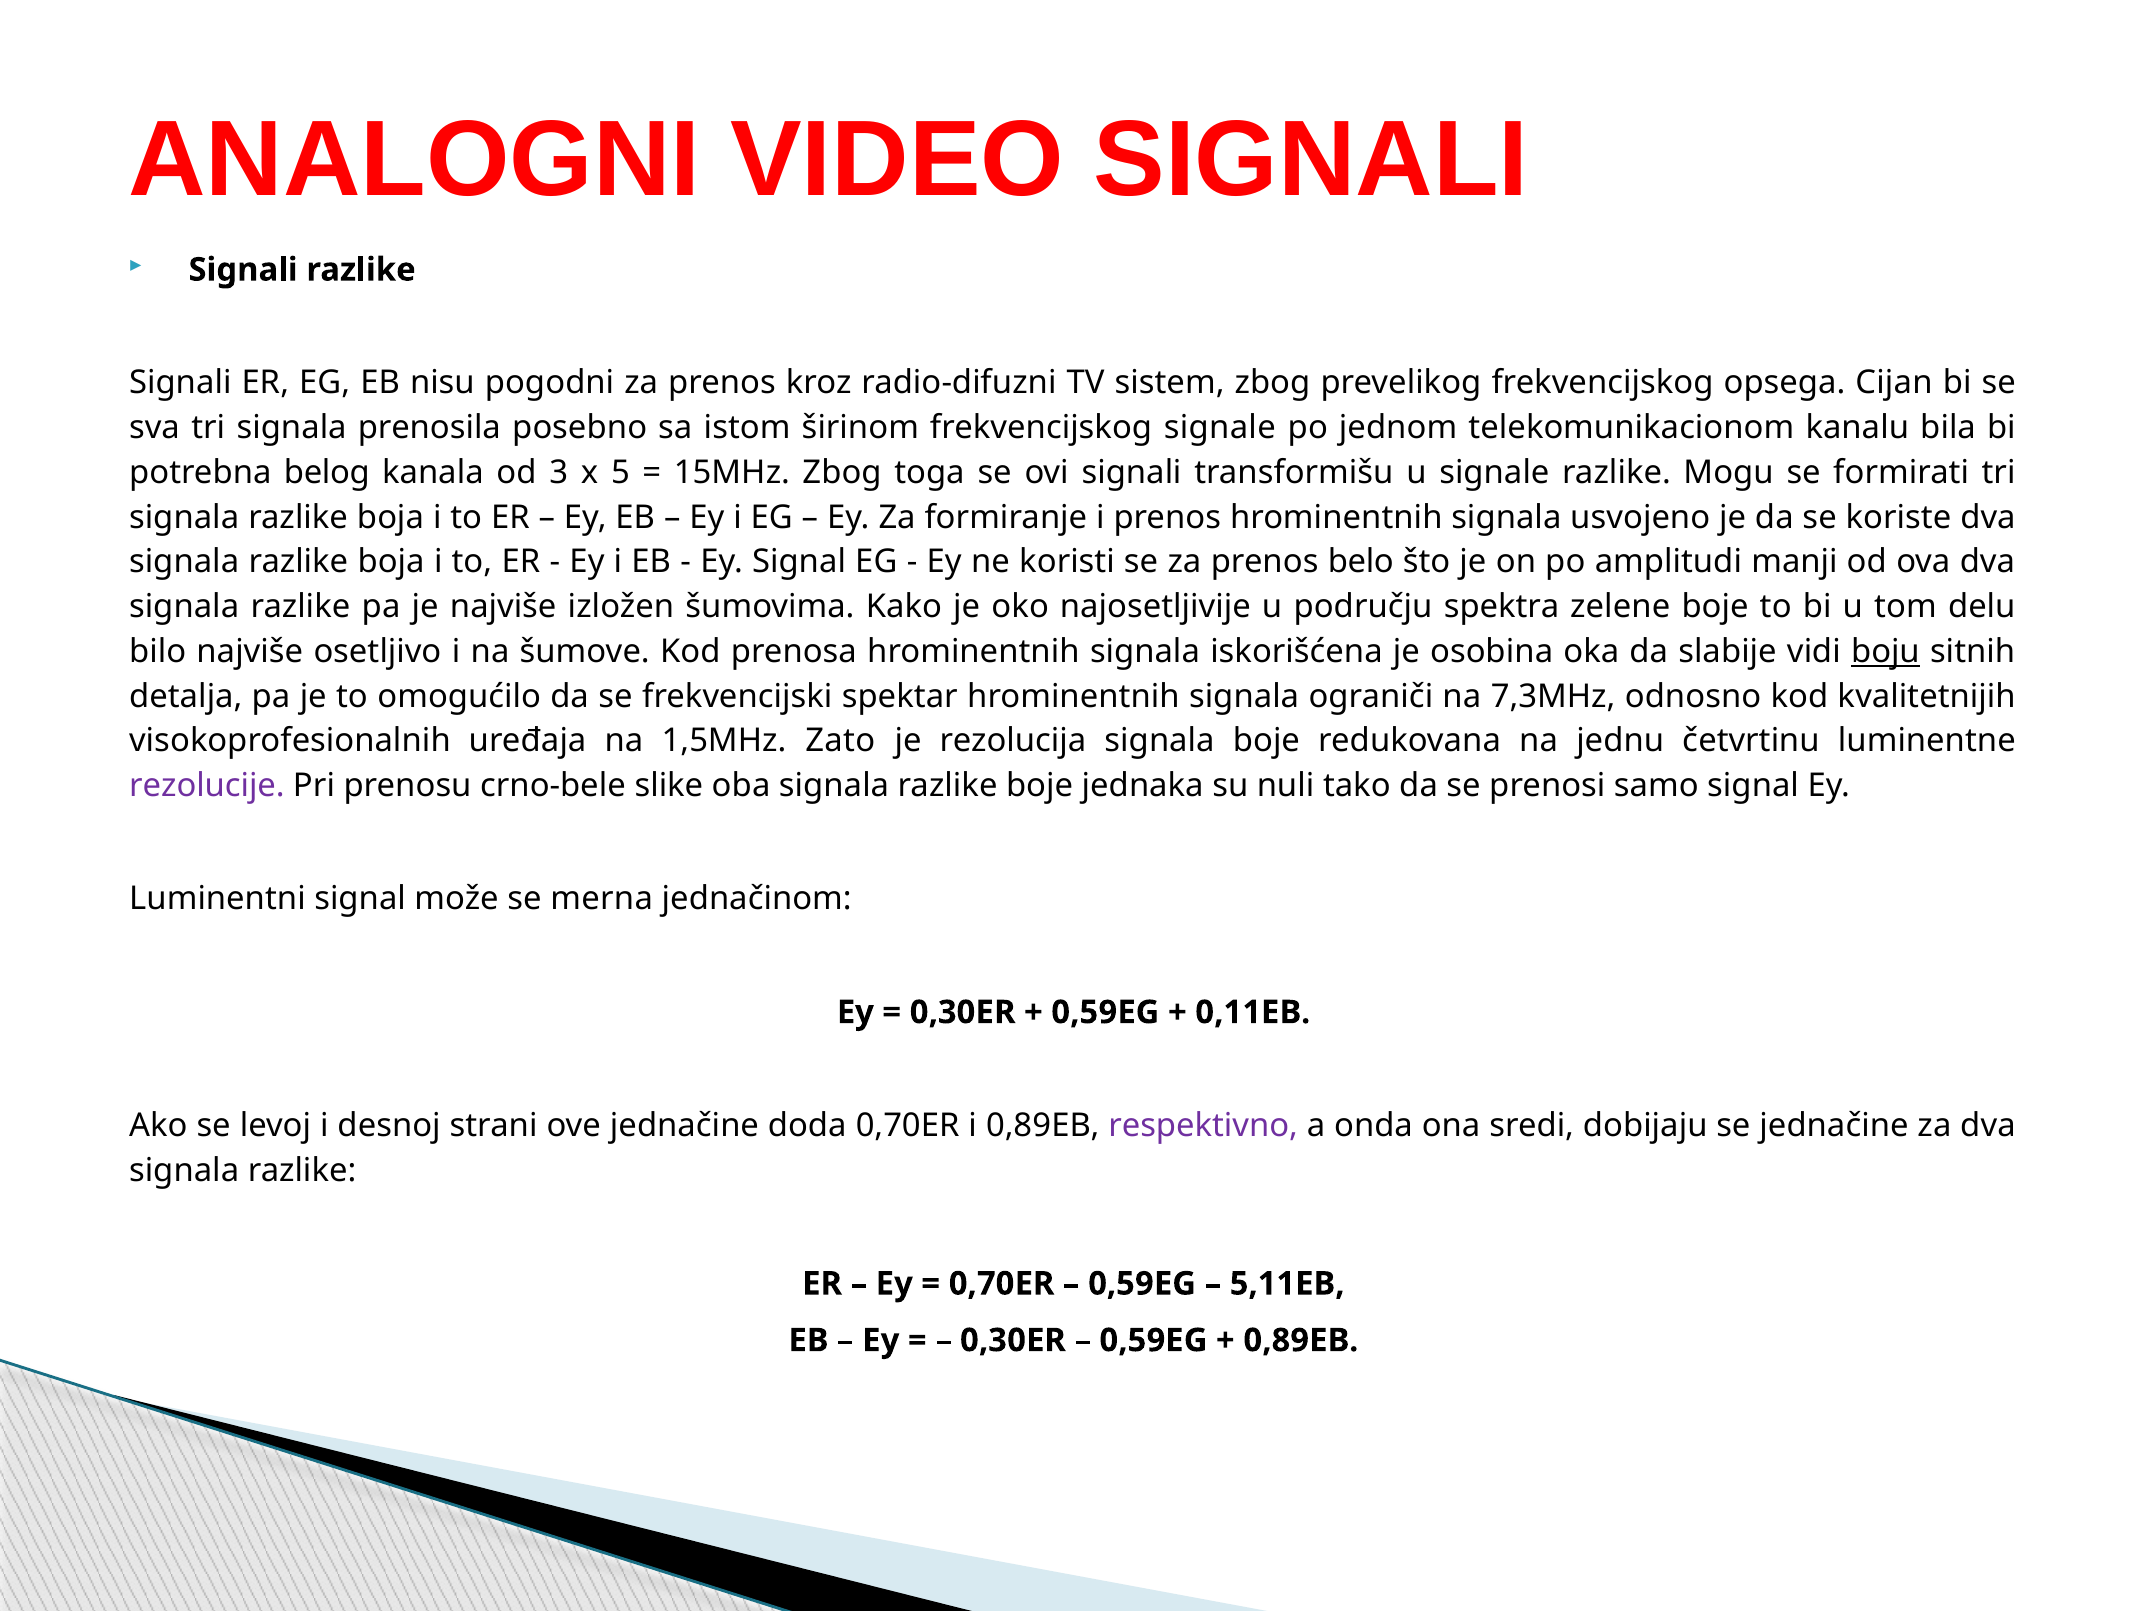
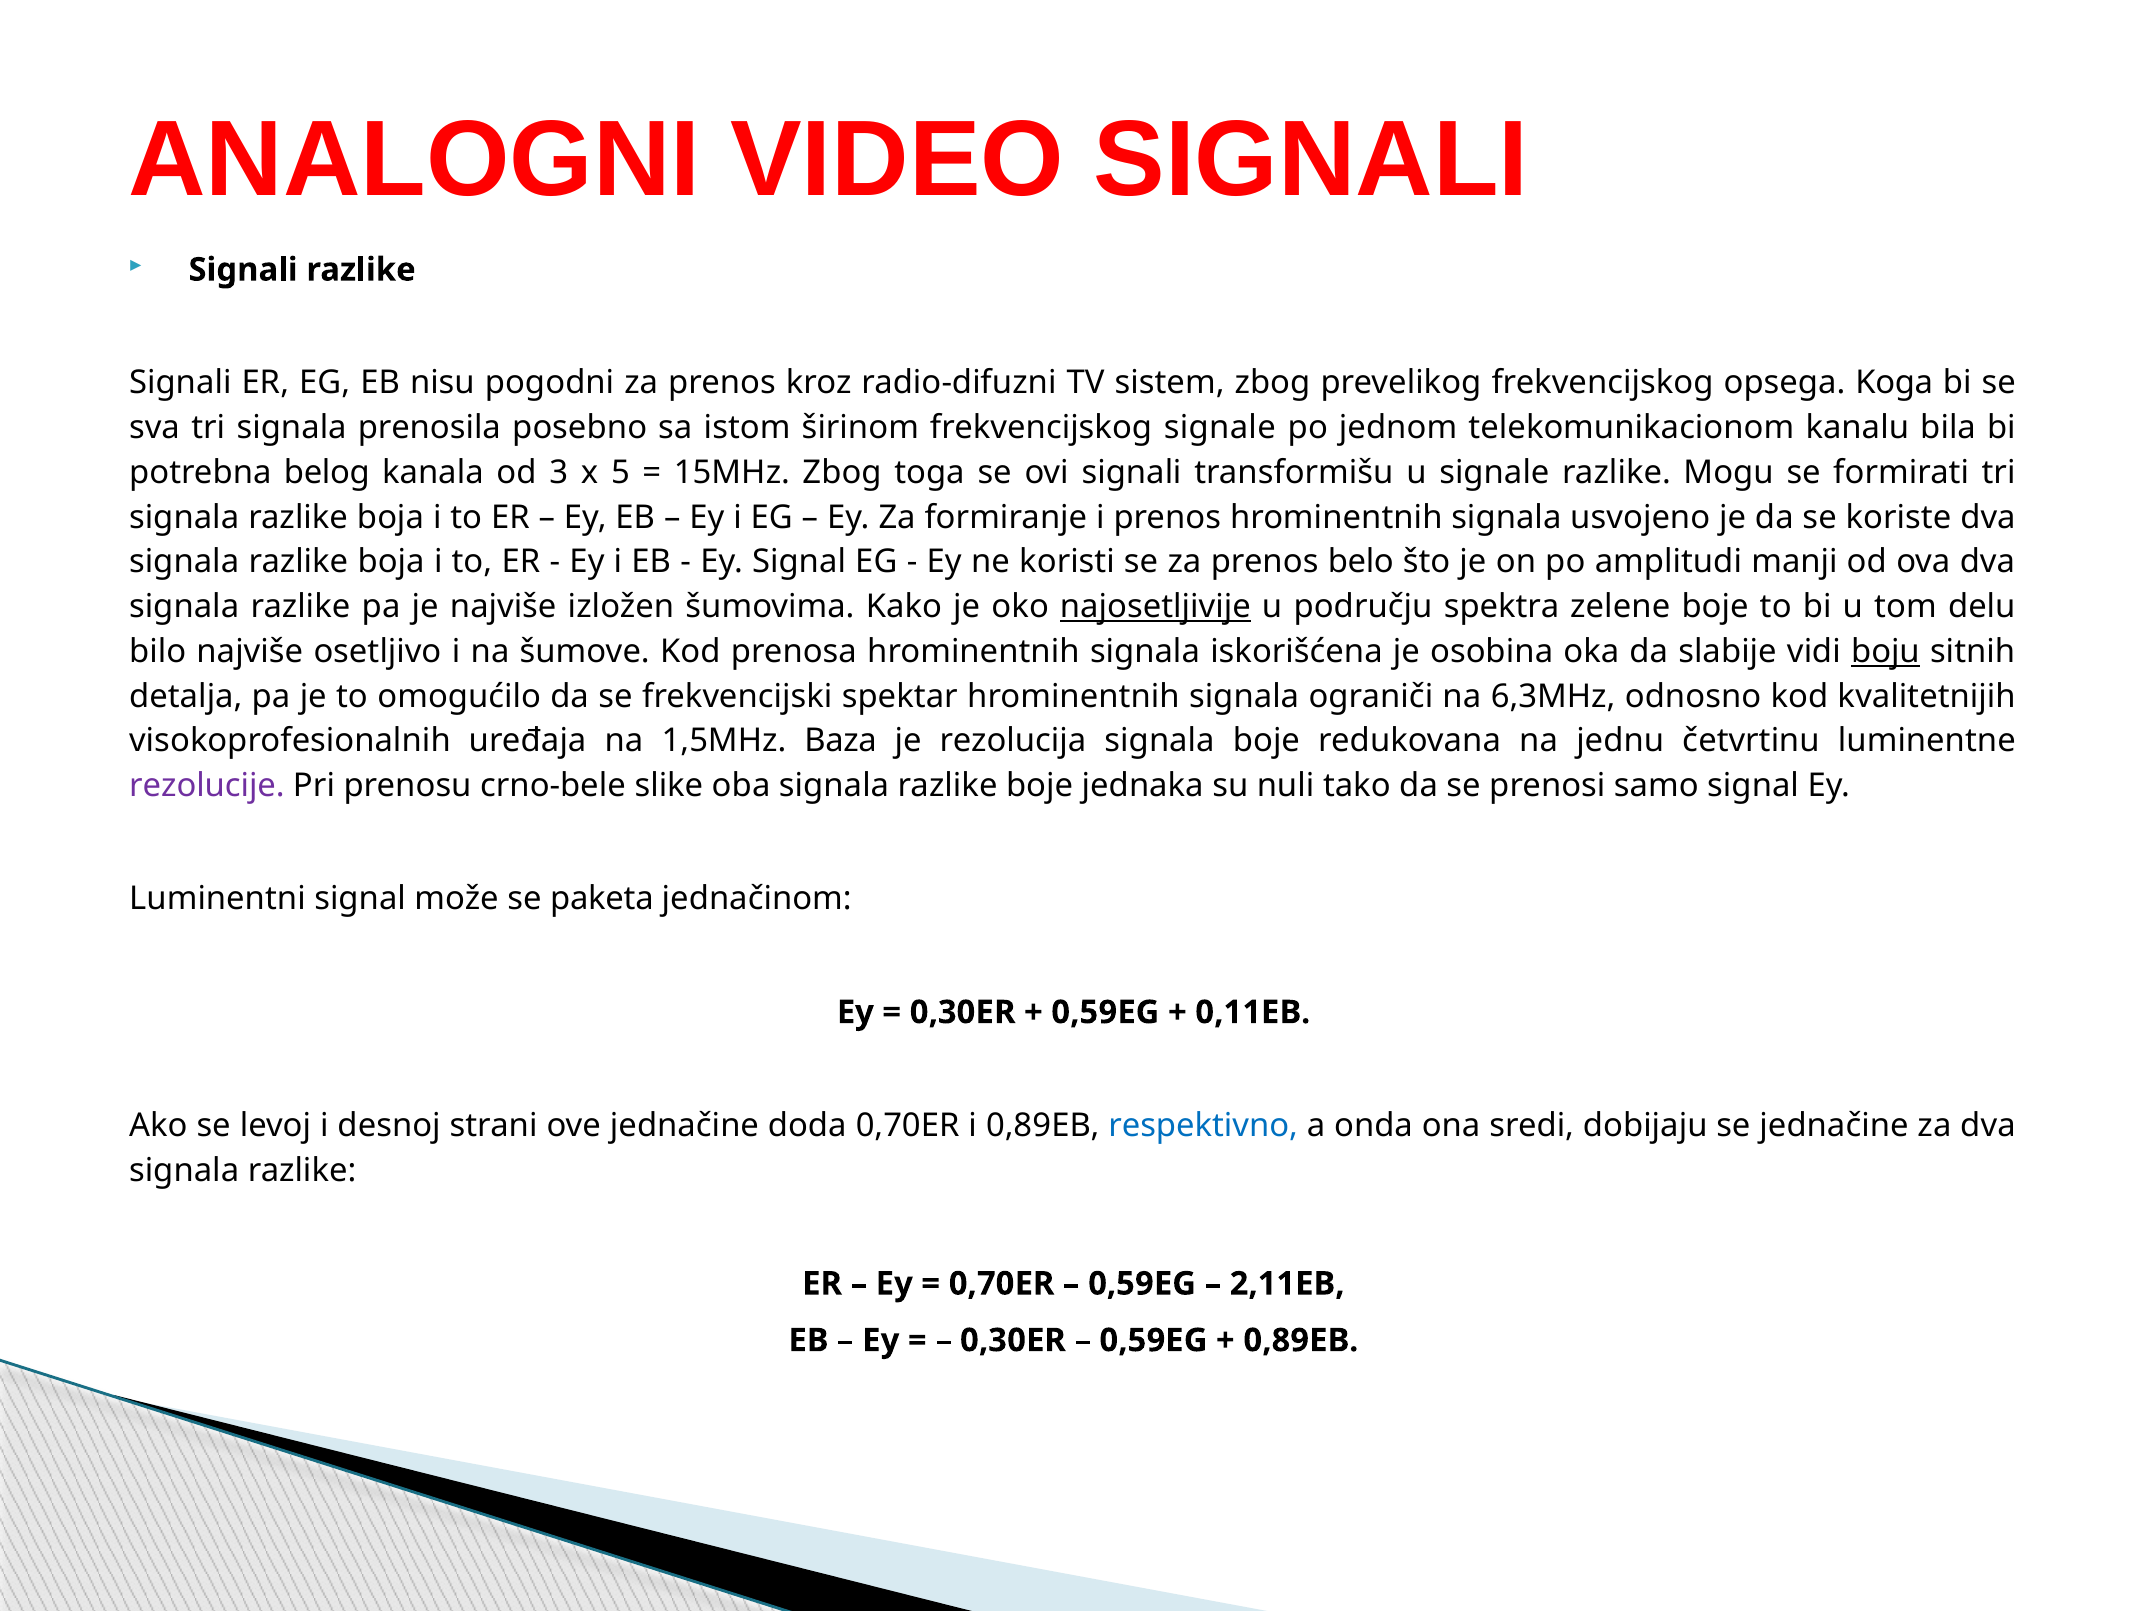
Cijan: Cijan -> Koga (1894, 383)
najosetljivije underline: none -> present (1155, 606)
7,3MHz: 7,3MHz -> 6,3MHz (1553, 696)
Zato: Zato -> Baza (841, 741)
merna: merna -> paketa (602, 899)
respektivno colour: purple -> blue (1203, 1125)
5,11EB: 5,11EB -> 2,11EB (1287, 1283)
